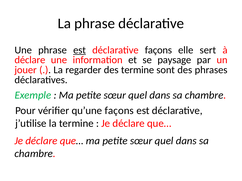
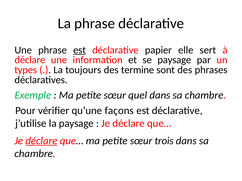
déclarative façons: façons -> papier (158, 50)
jouer: jouer -> types (26, 70)
regarder: regarder -> toujours (83, 70)
la termine: termine -> paysage (76, 124)
déclare underline: none -> present (41, 141)
quel: quel -> trois (164, 141)
